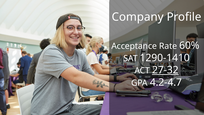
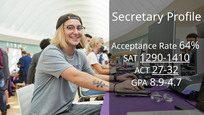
Company: Company -> Secretary (138, 17)
60%: 60% -> 64% (189, 45)
1290-1410 underline: none -> present (165, 58)
4.2-4.7: 4.2-4.7 -> 8.9-4.7 (166, 82)
